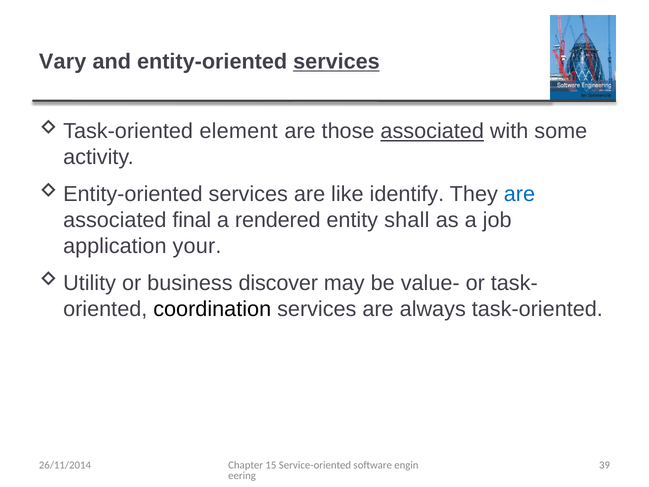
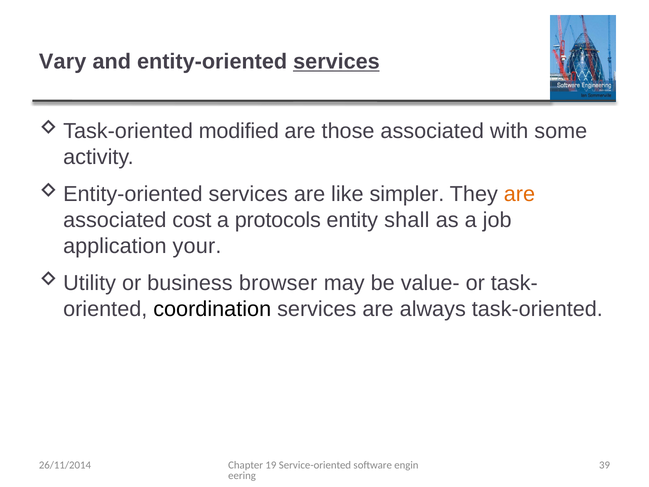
element: element -> modified (239, 131)
associated underline: present -> none (432, 131)
identify: identify -> simpler (407, 194)
are colour: blue -> orange (519, 194)
final: final -> cost (192, 220)
rendered: rendered -> protocols (278, 220)
discover: discover -> browser (278, 283)
15: 15 -> 19 (271, 465)
